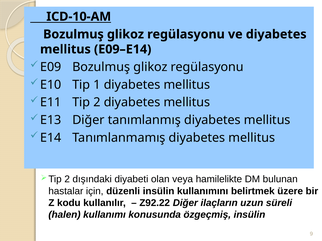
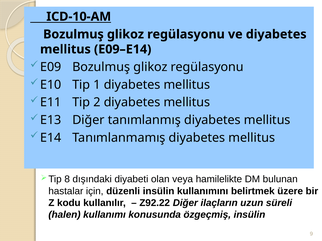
2: 2 -> 8 (67, 180)
